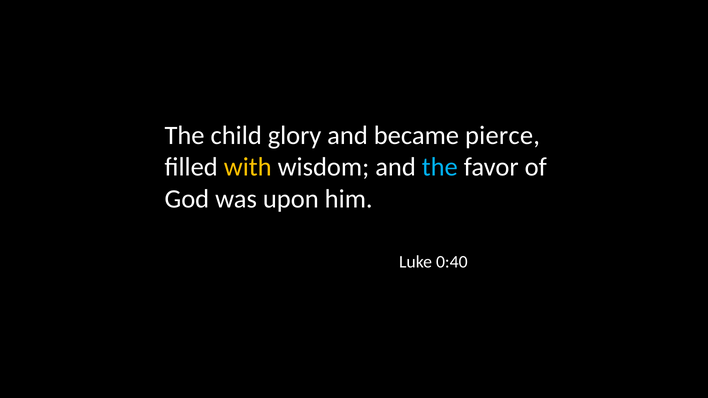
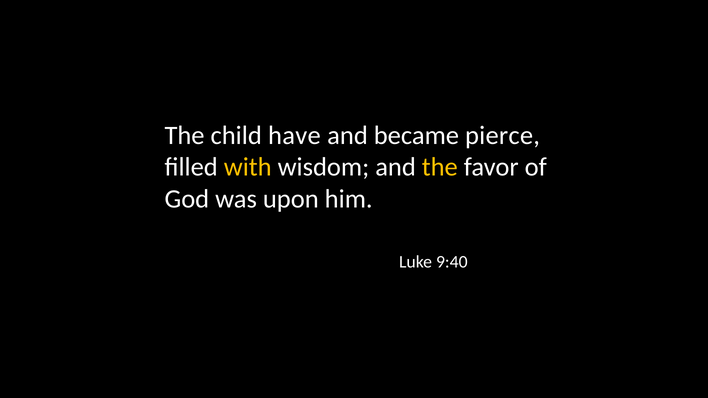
glory: glory -> have (294, 135)
the colour: light blue -> yellow (440, 167)
0:40: 0:40 -> 9:40 (452, 262)
